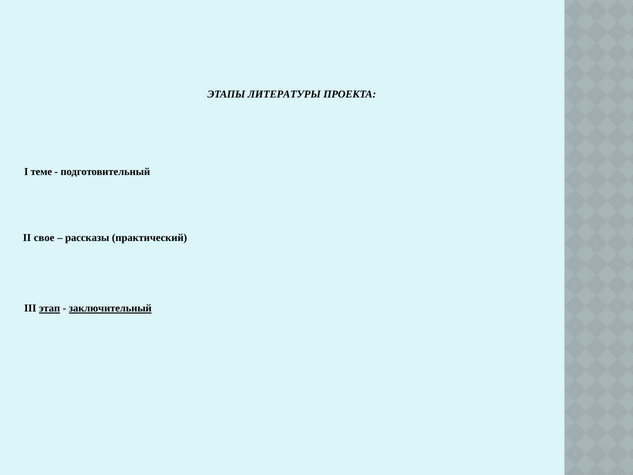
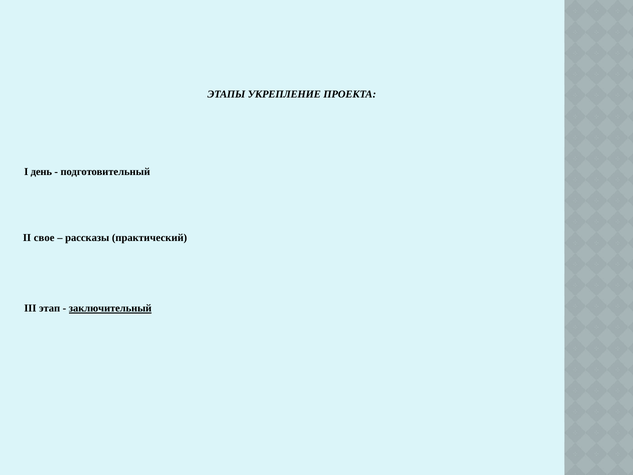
ЛИТЕРАТУРЫ: ЛИТЕРАТУРЫ -> УКРЕПЛЕНИЕ (284, 94)
теме: теме -> день (41, 172)
этап underline: present -> none (50, 308)
